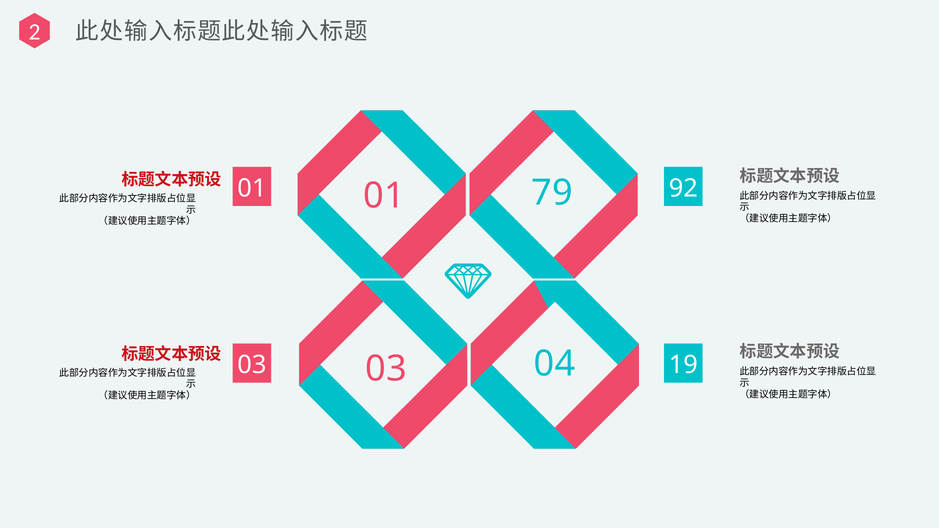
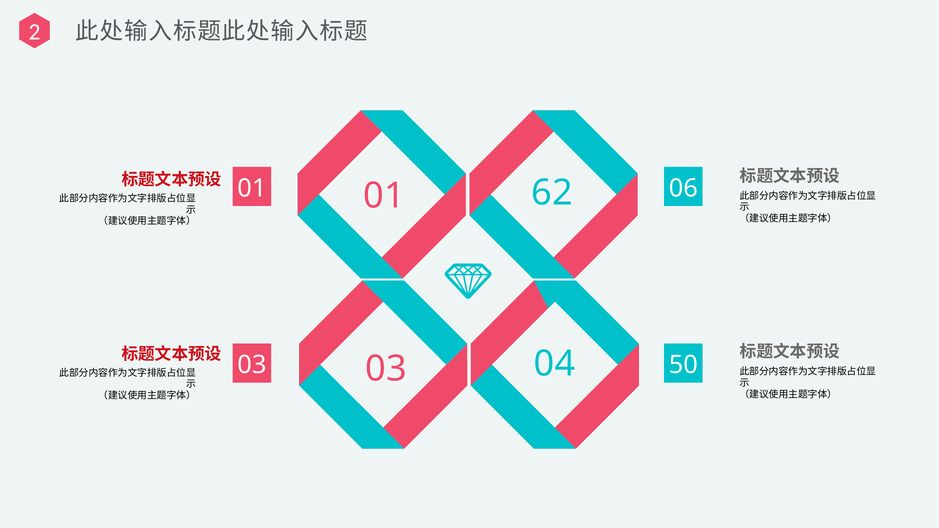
92: 92 -> 06 (683, 188)
79: 79 -> 62 (552, 193)
19: 19 -> 50 (683, 365)
